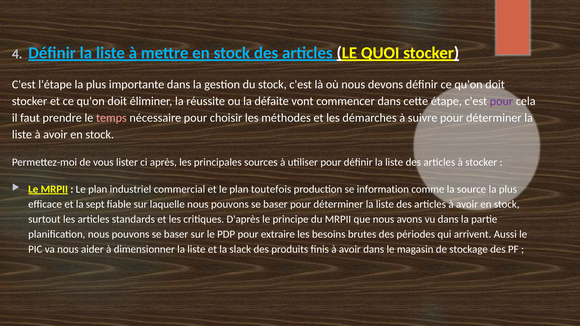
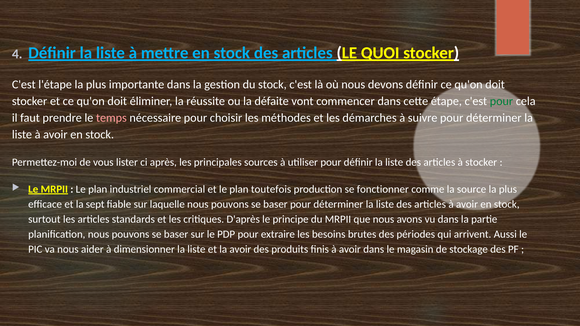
pour colour: purple -> green (501, 101)
information: information -> fonctionner (383, 189)
la slack: slack -> avoir (240, 249)
